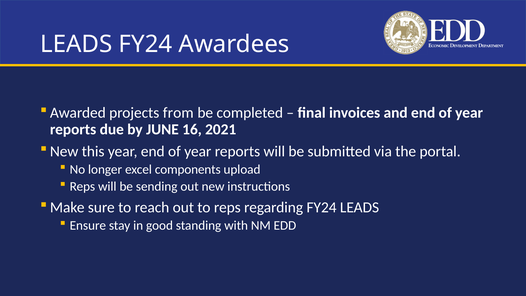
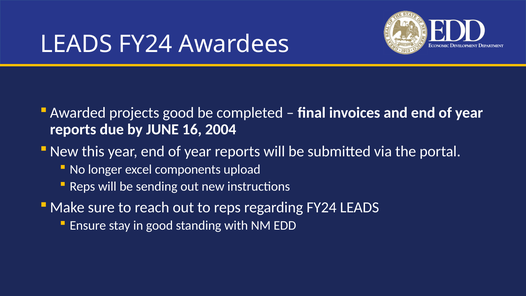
projects from: from -> good (178, 113)
2021: 2021 -> 2004 (221, 129)
